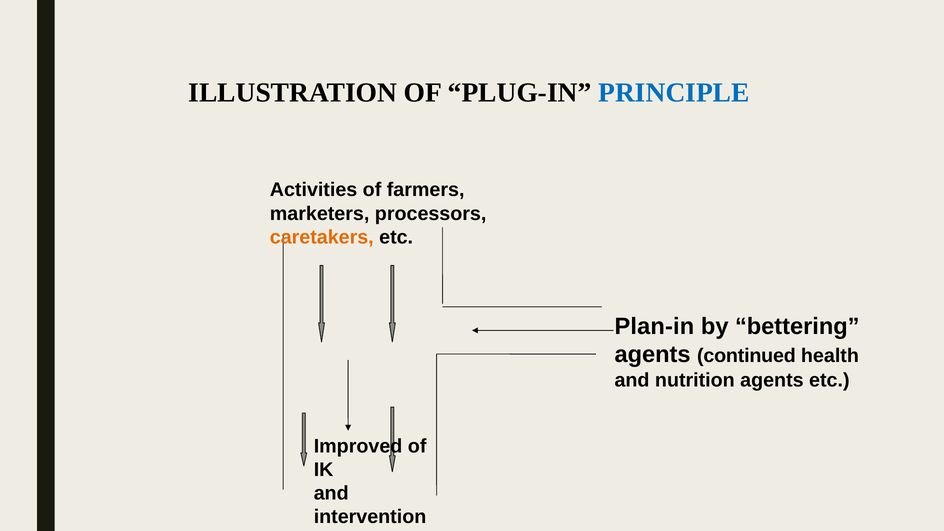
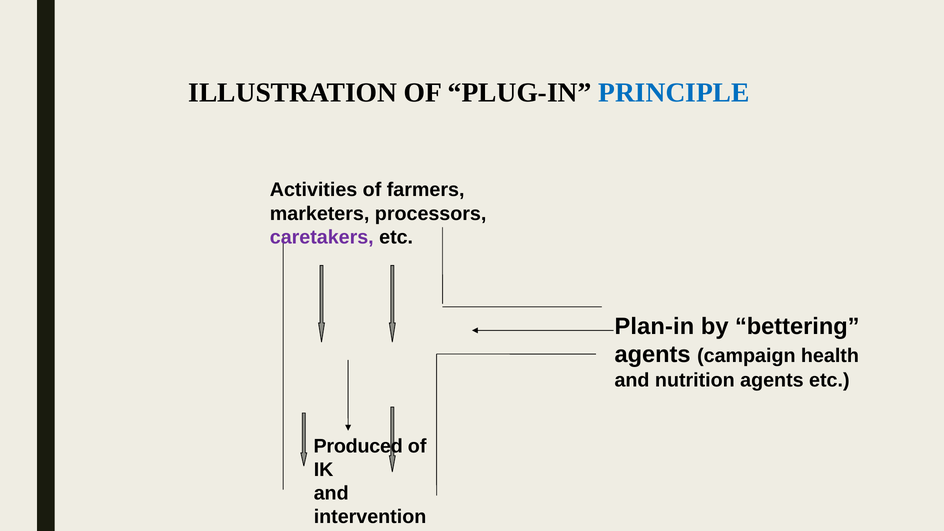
caretakers colour: orange -> purple (322, 237)
continued: continued -> campaign (746, 356)
Improved: Improved -> Produced (358, 446)
